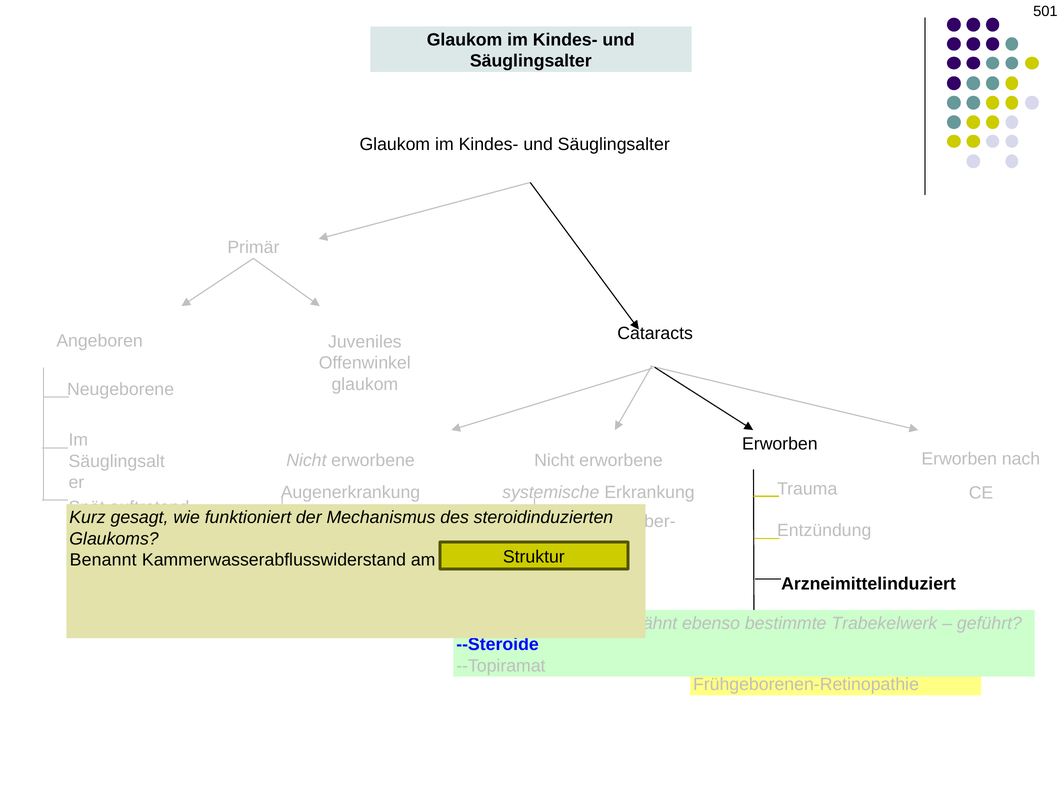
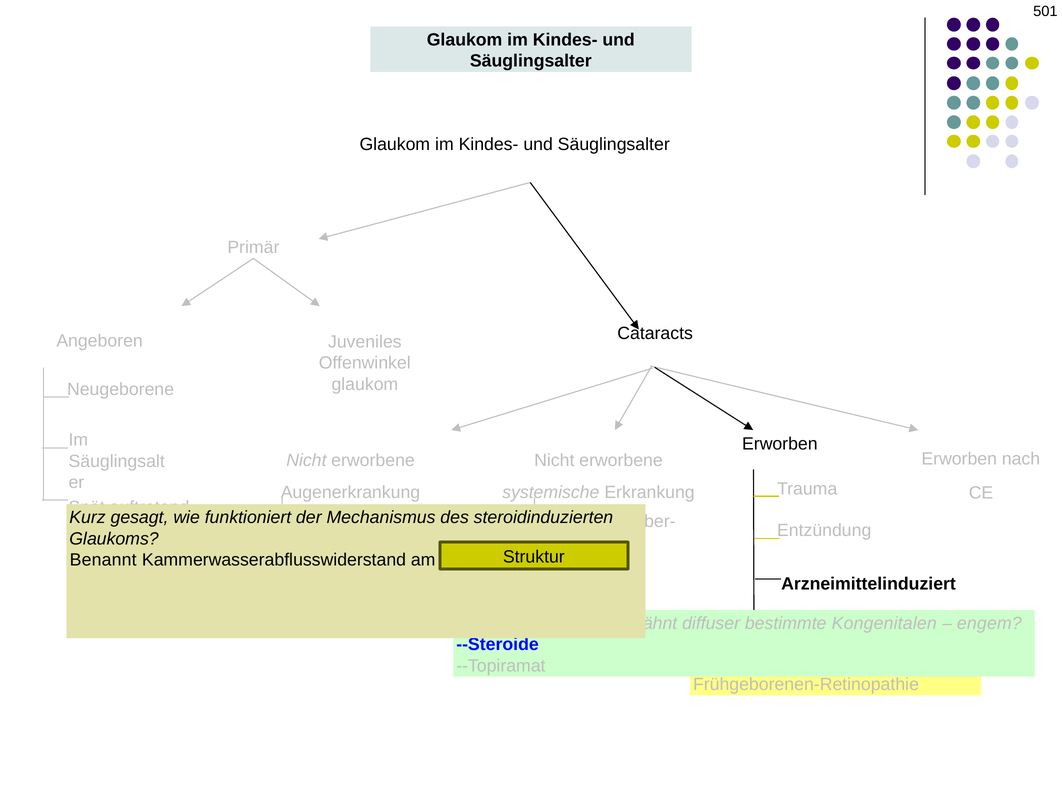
ebenso: ebenso -> diffuser (711, 623)
Trabekelwerk: Trabekelwerk -> Kongenitalen (884, 623)
geführt: geführt -> engem (989, 623)
